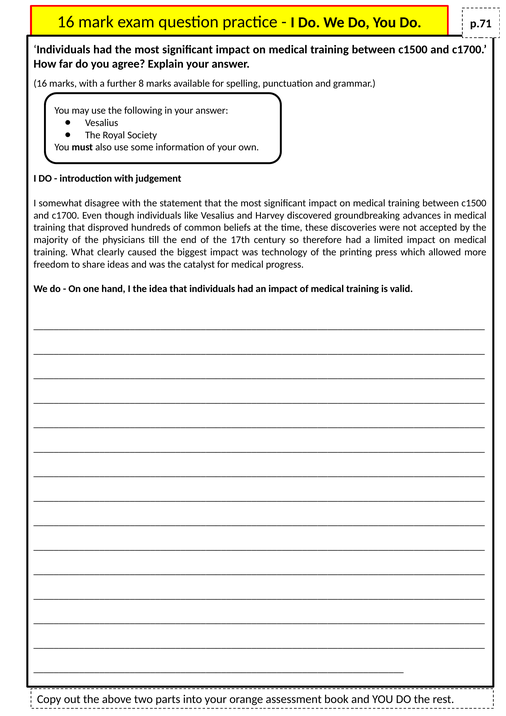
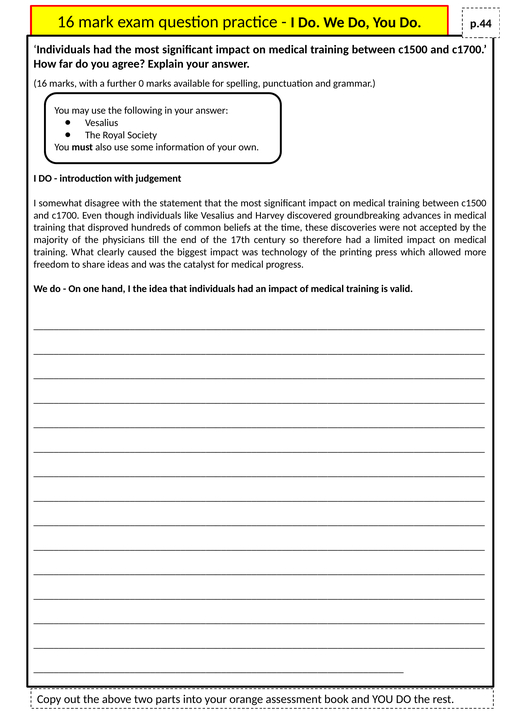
p.71: p.71 -> p.44 (481, 24)
8: 8 -> 0 (141, 83)
